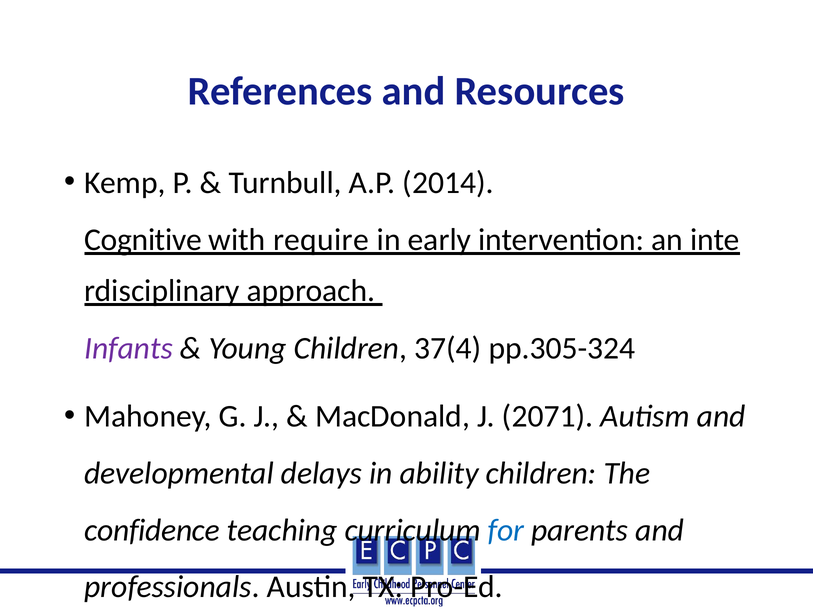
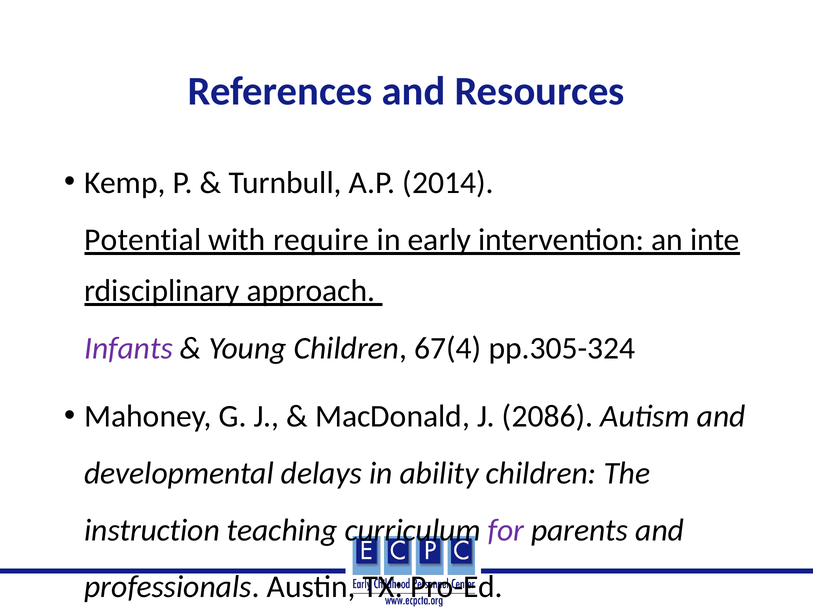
Cognitive: Cognitive -> Potential (143, 240)
37(4: 37(4 -> 67(4 (448, 348)
2071: 2071 -> 2086 (548, 416)
confidence: confidence -> instruction (152, 530)
for colour: blue -> purple (506, 530)
